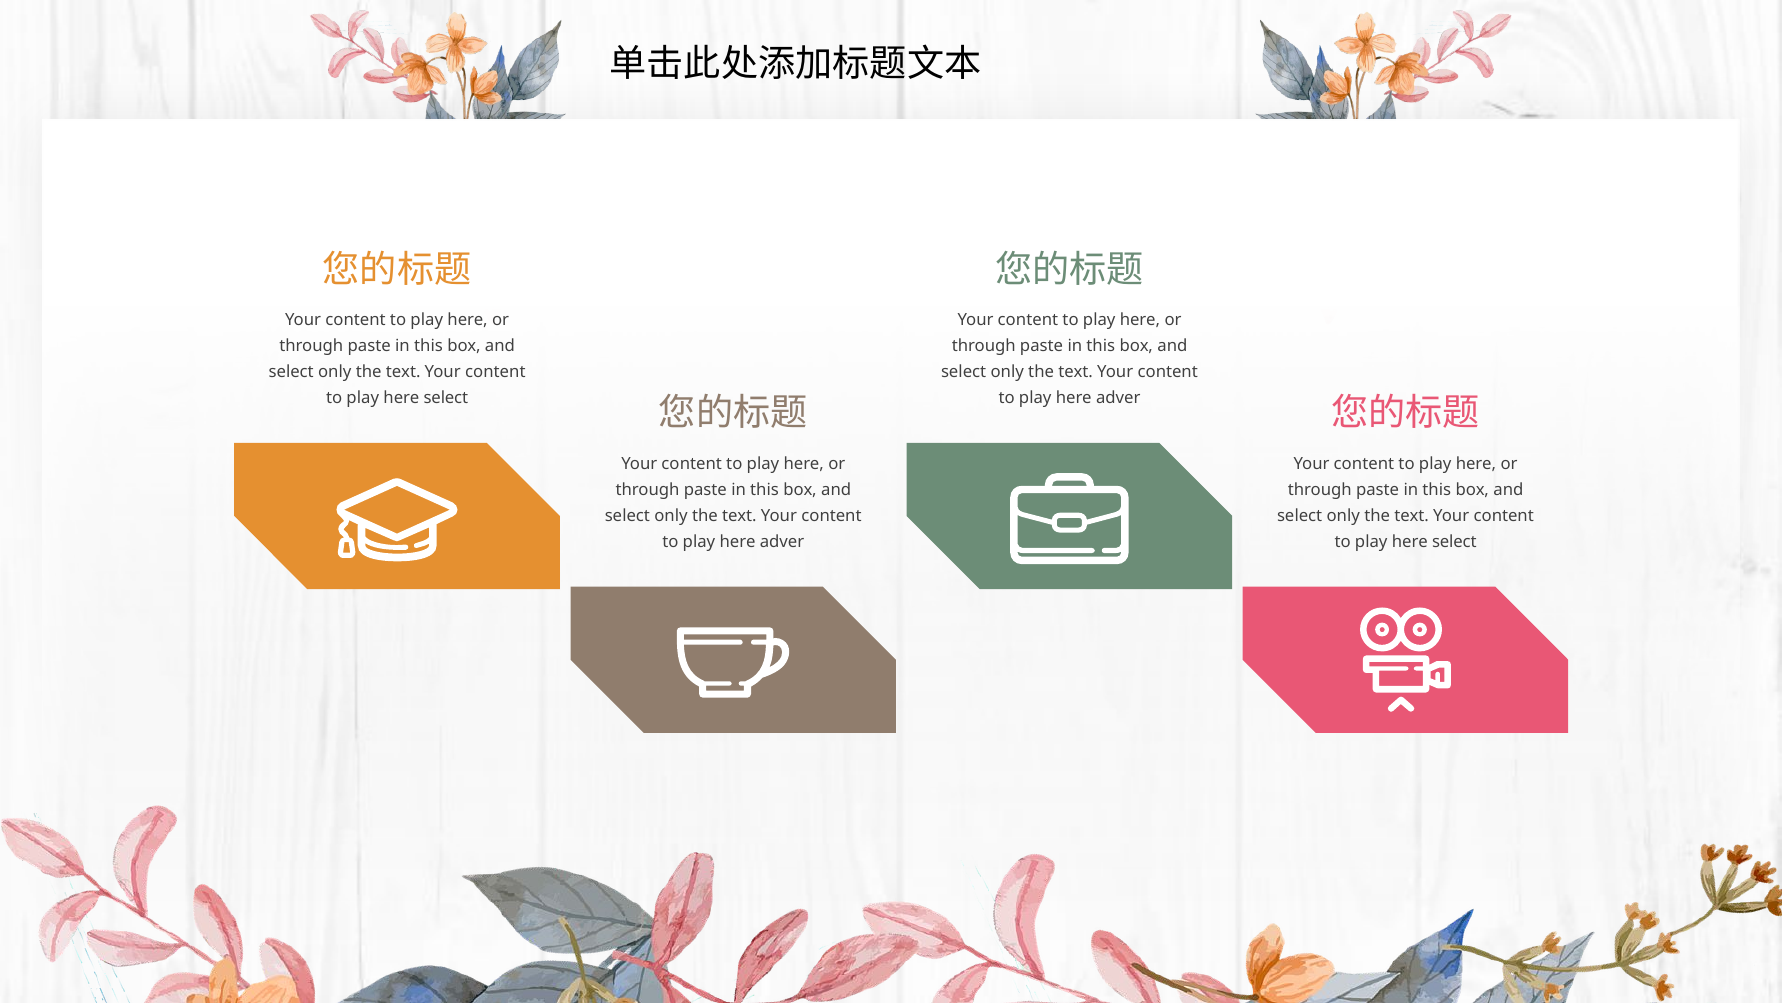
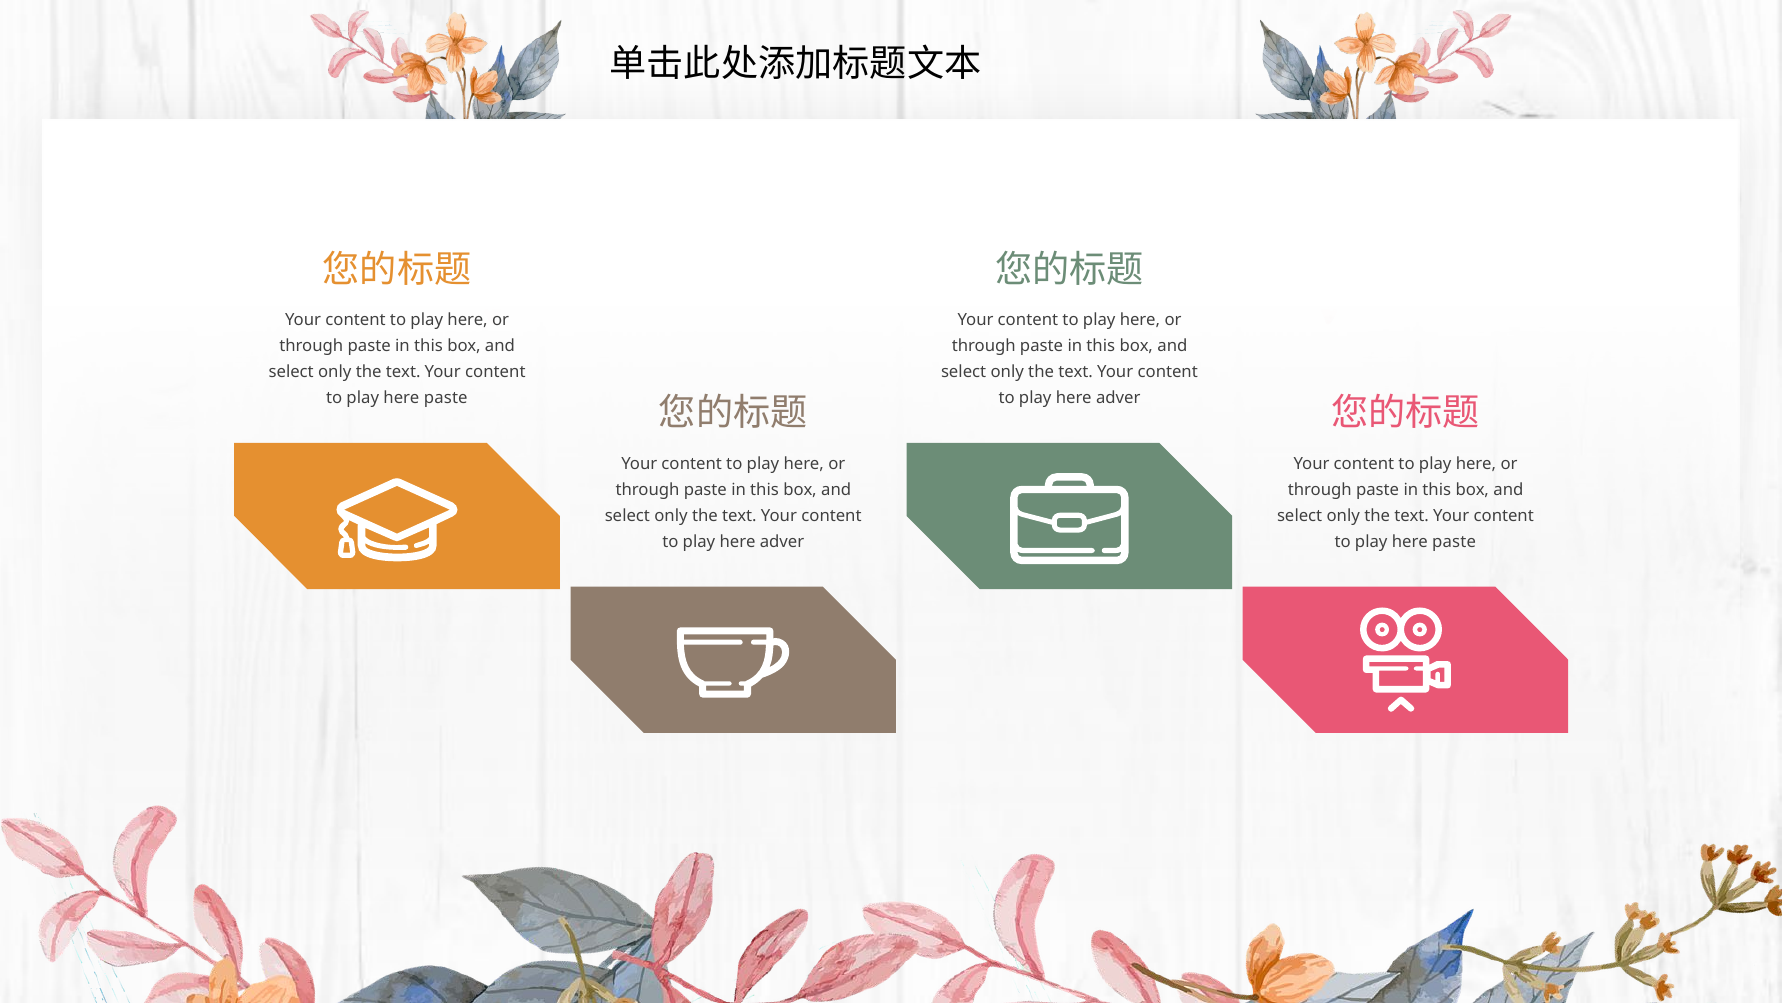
select: select -> paste (446, 398)
select: select -> paste (1454, 541)
